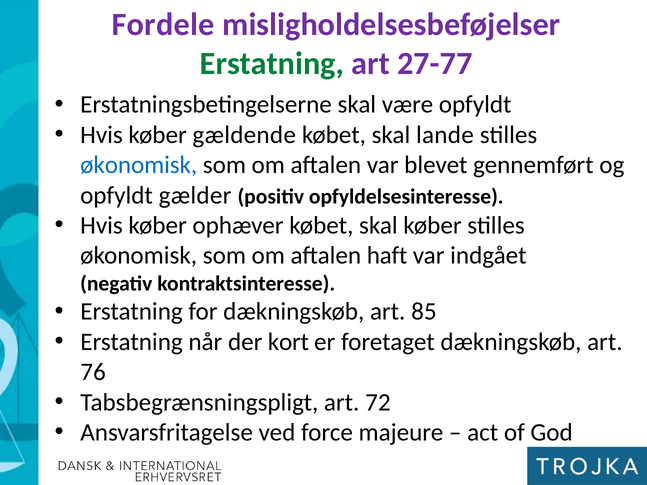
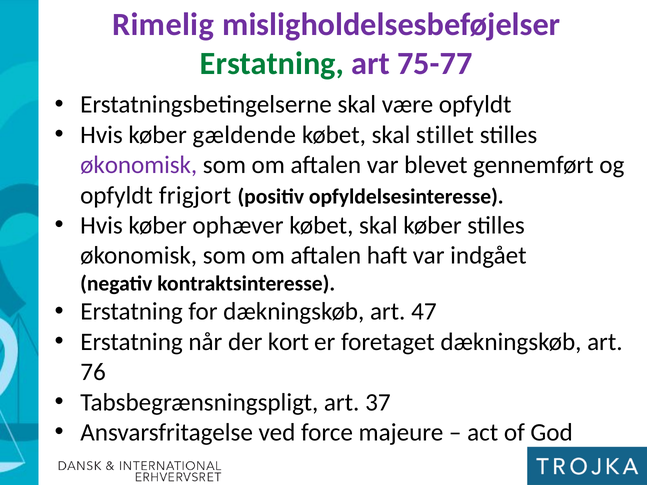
Fordele: Fordele -> Rimelig (163, 25)
27-77: 27-77 -> 75-77 (435, 64)
lande: lande -> stillet (445, 135)
økonomisk colour: blue -> purple (139, 165)
gælder: gælder -> frigjort (195, 195)
85: 85 -> 47 (424, 312)
72: 72 -> 37 (378, 402)
